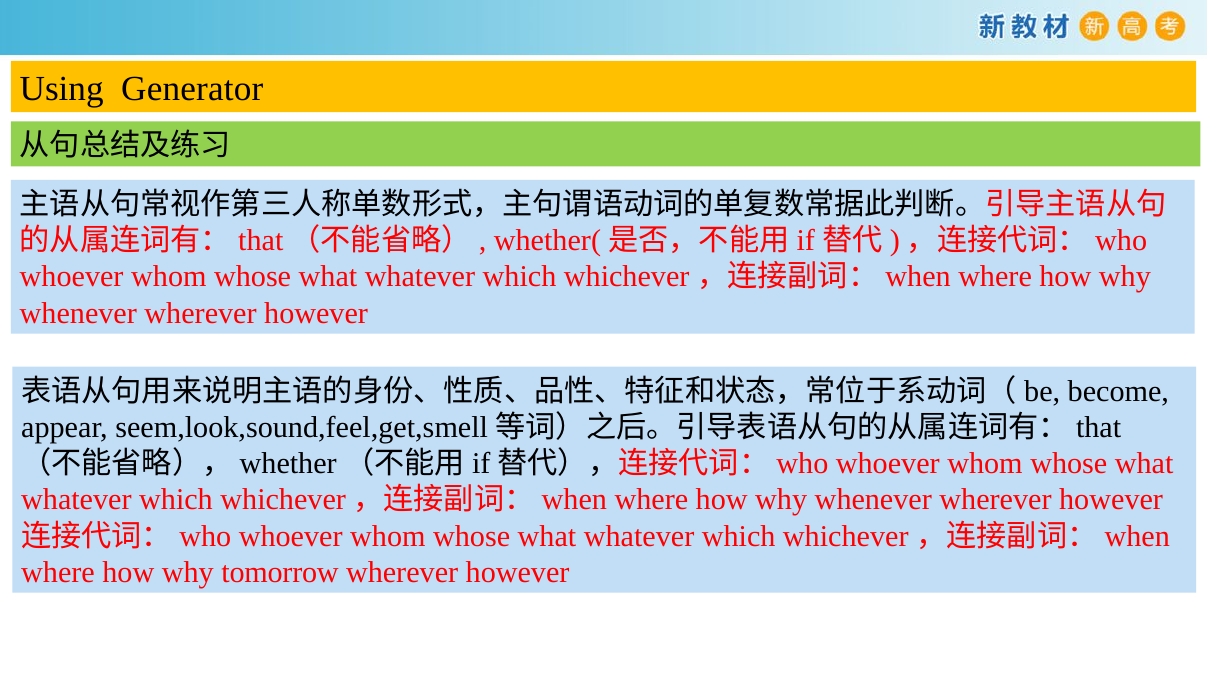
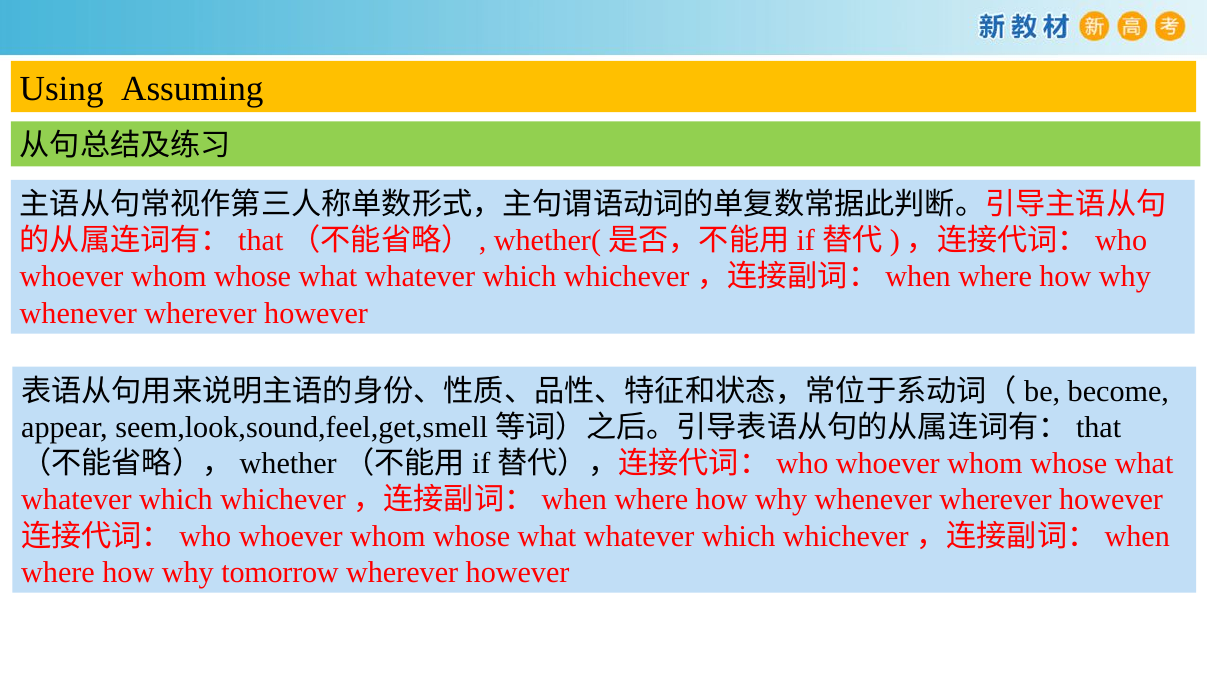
Generator: Generator -> Assuming (192, 89)
